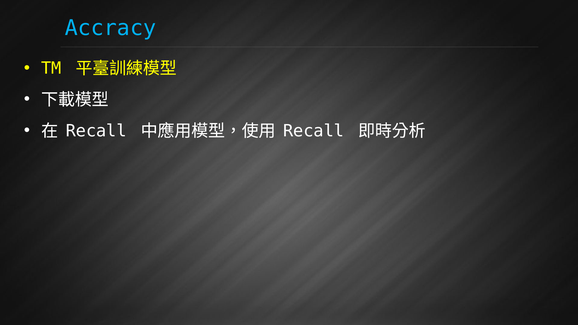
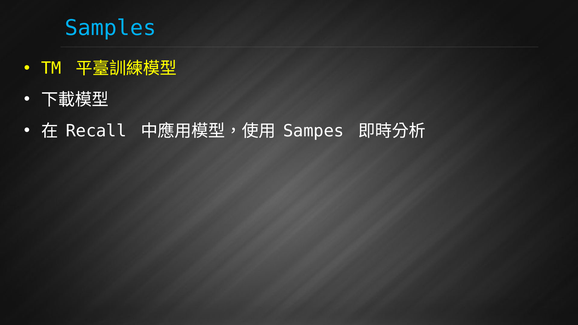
Accracy: Accracy -> Samples (110, 28)
Recall: Recall -> Sampes (314, 131)
